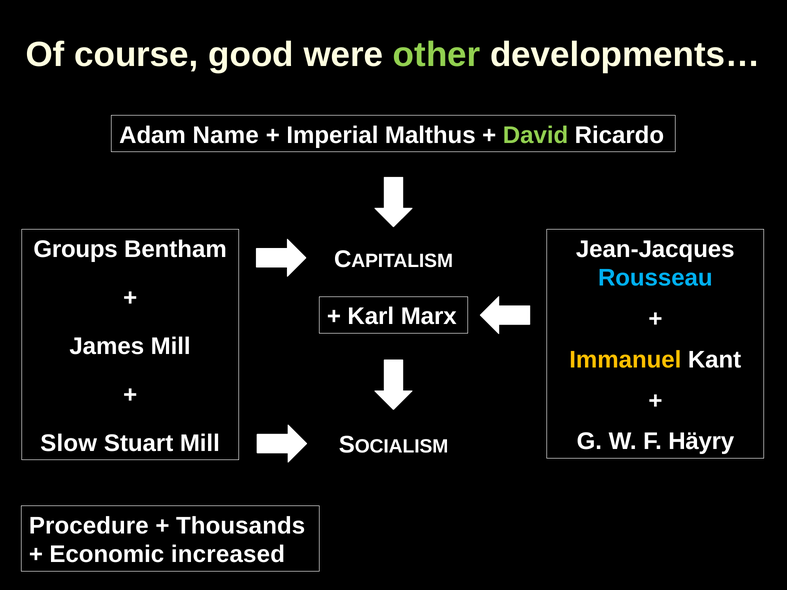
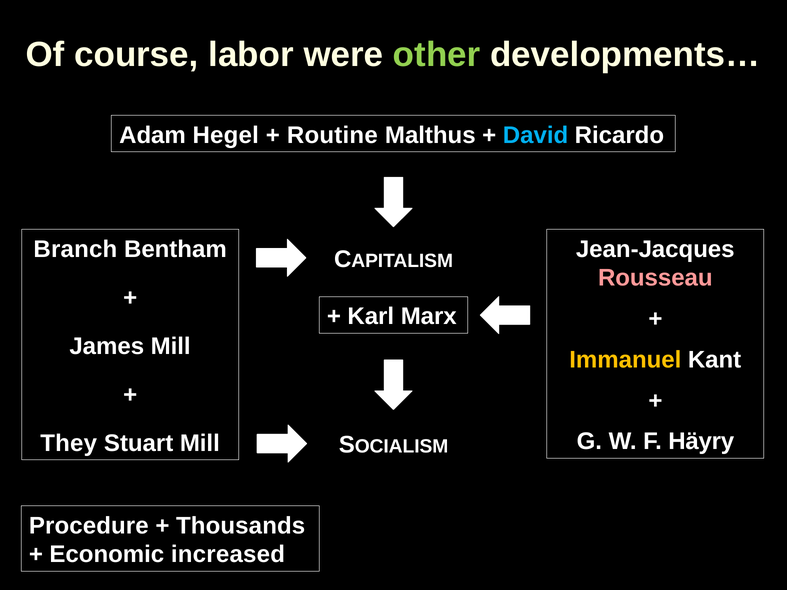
good: good -> labor (251, 55)
Name: Name -> Hegel (226, 135)
Imperial: Imperial -> Routine (332, 135)
David colour: light green -> light blue (536, 135)
Groups: Groups -> Branch (75, 249)
Rousseau colour: light blue -> pink (655, 278)
Slow: Slow -> They (69, 443)
